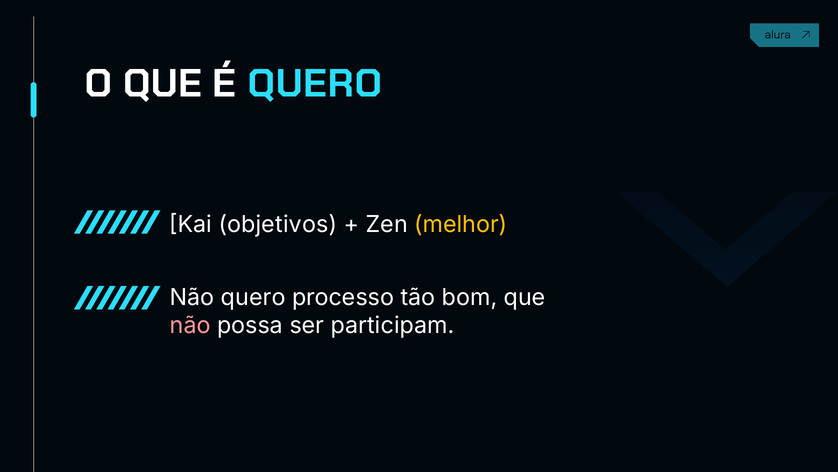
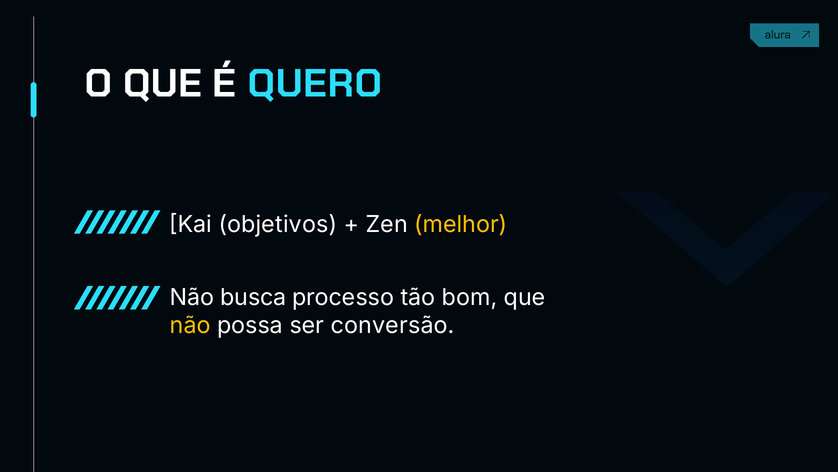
Não quero: quero -> busca (253, 297)
não colour: pink -> yellow (190, 325)
participam: participam -> conversão (393, 325)
